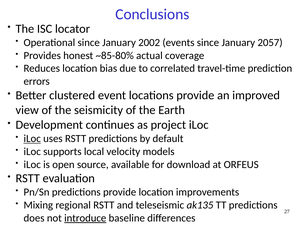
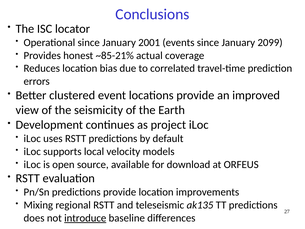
2002: 2002 -> 2001 (149, 42)
2057: 2057 -> 2099 (270, 42)
~85-80%: ~85-80% -> ~85-21% (115, 55)
iLoc underline: present -> none (32, 138)
